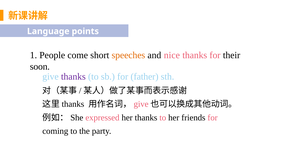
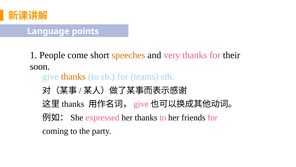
nice: nice -> very (172, 55)
thanks colour: purple -> orange (73, 76)
father: father -> teams (145, 76)
